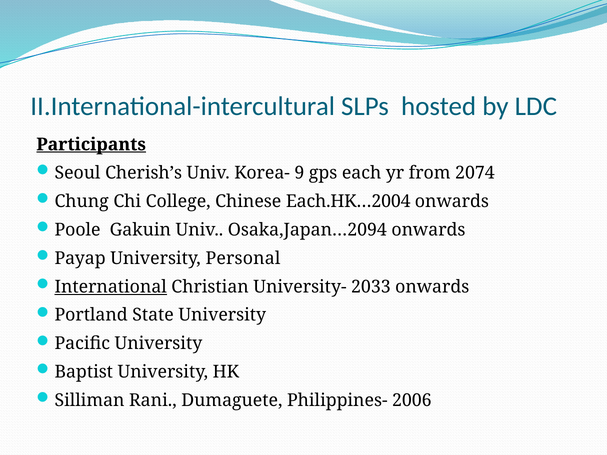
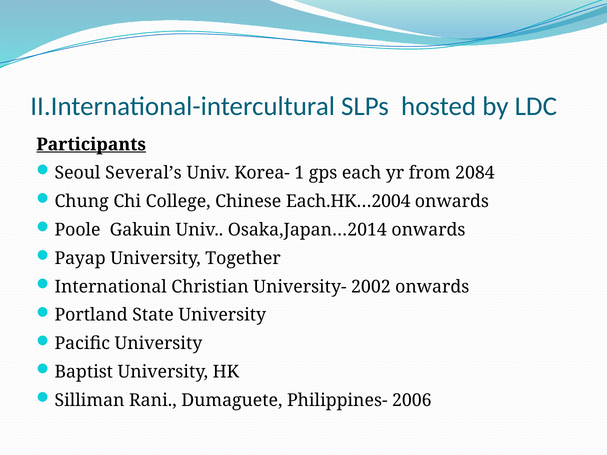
Cherish’s: Cherish’s -> Several’s (143, 173)
9: 9 -> 1 (299, 173)
2074: 2074 -> 2084 (475, 173)
Osaka,Japan…2094: Osaka,Japan…2094 -> Osaka,Japan…2014 (307, 230)
Personal: Personal -> Together (243, 258)
International underline: present -> none (111, 287)
2033: 2033 -> 2002 (371, 287)
